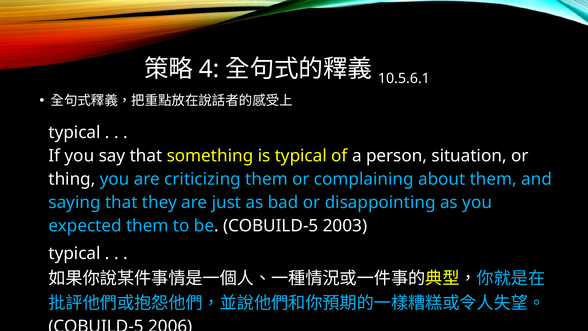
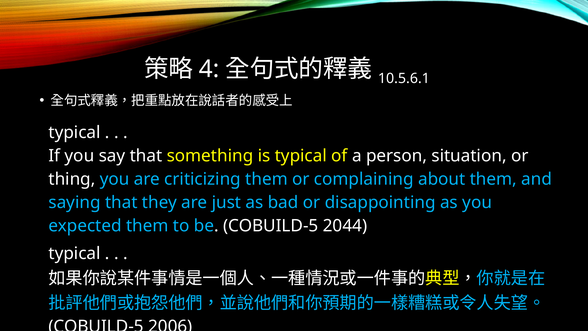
2003: 2003 -> 2044 (345, 226)
